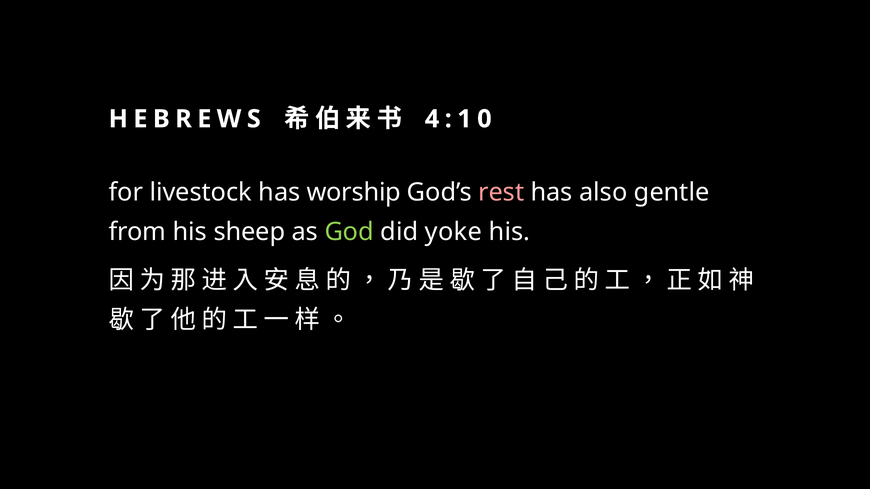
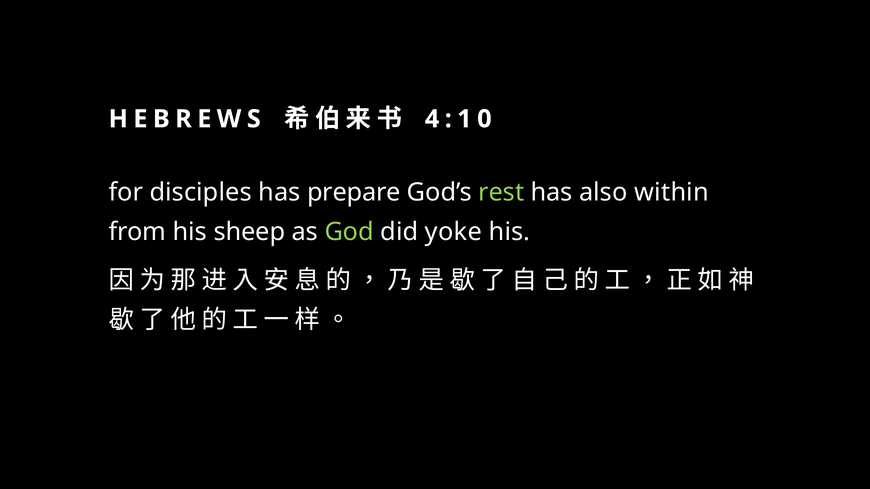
livestock: livestock -> disciples (201, 193)
worship: worship -> prepare (354, 193)
rest colour: pink -> light green (501, 193)
gentle: gentle -> within (672, 193)
